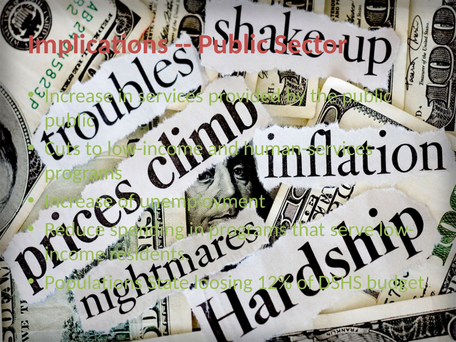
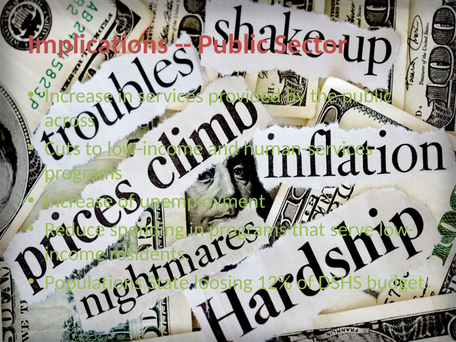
public: public -> across (70, 120)
